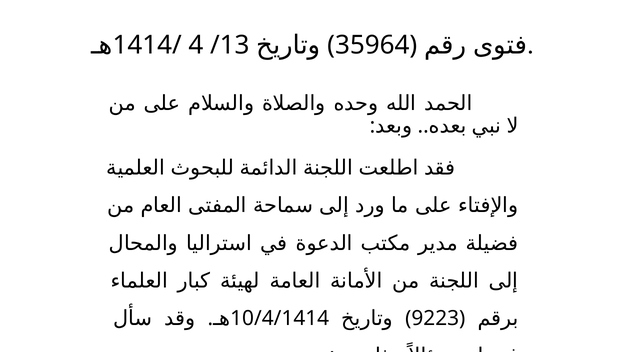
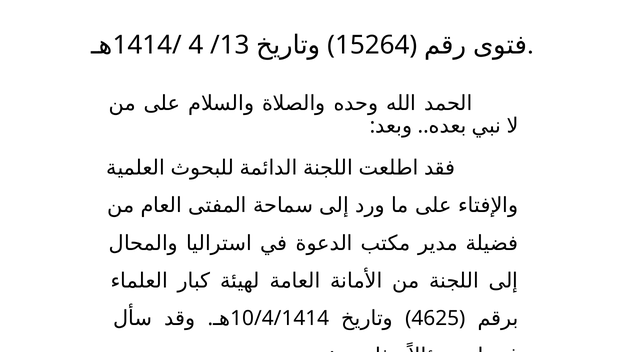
35964: 35964 -> 15264 (372, 45)
9223: 9223 -> 4625 (435, 318)
